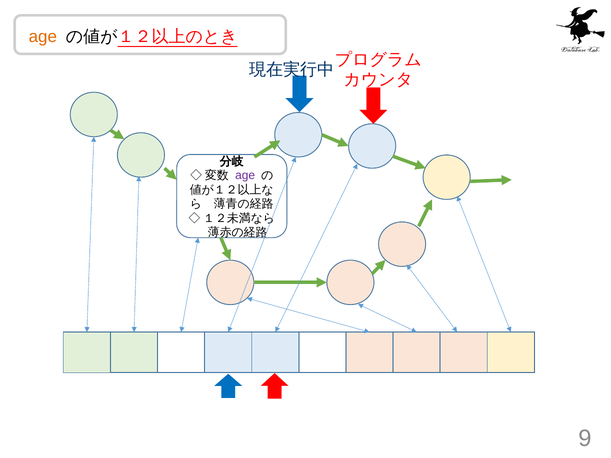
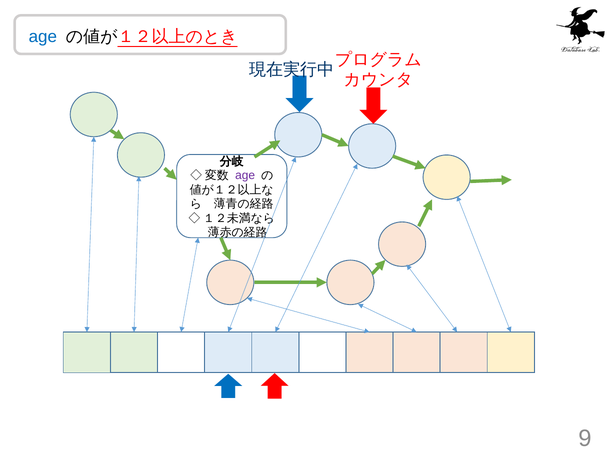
age colour: orange -> blue (43, 37)
